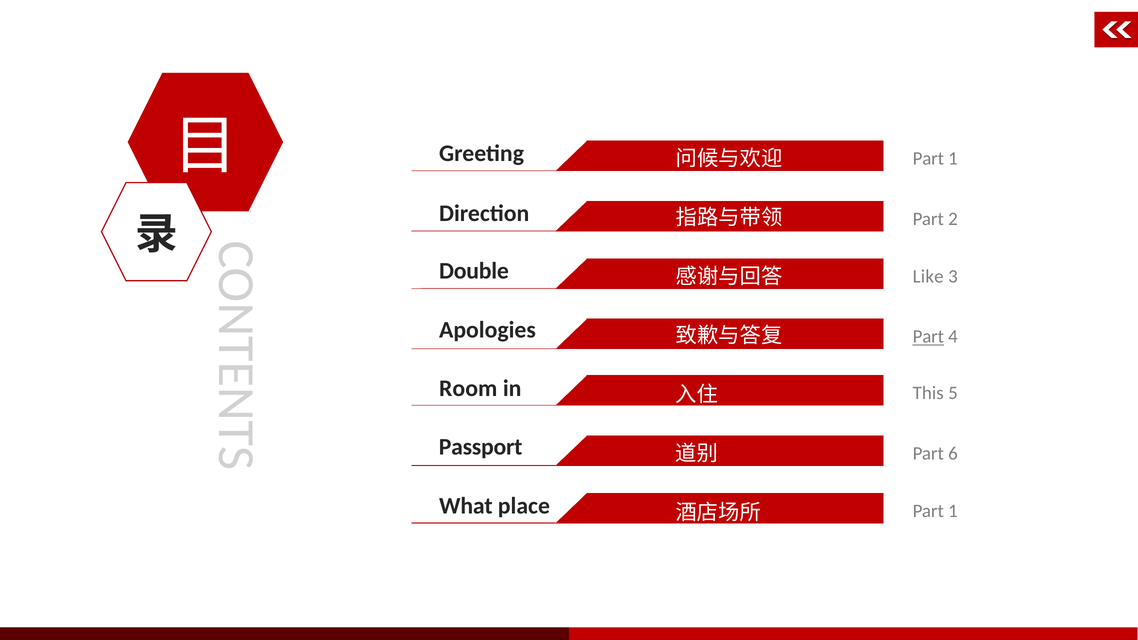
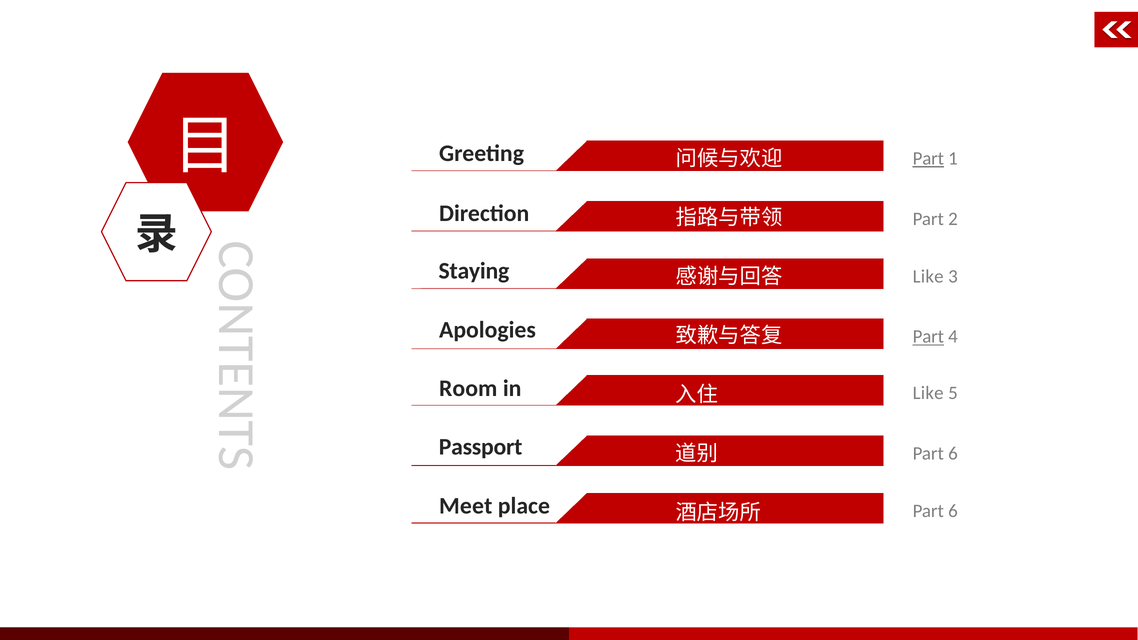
Part underline: none -> present (928, 159)
Double: Double -> Staying (474, 271)
This: This -> Like (928, 393)
What: What -> Meet (466, 506)
1: 1 -> 6 (953, 511)
